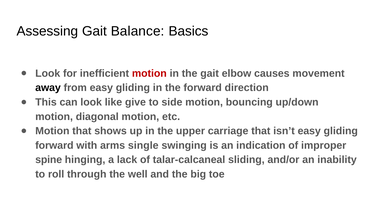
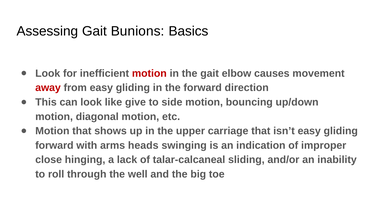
Balance: Balance -> Bunions (138, 31)
away colour: black -> red (48, 88)
single: single -> heads (143, 145)
spine: spine -> close (49, 160)
